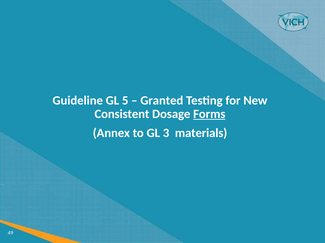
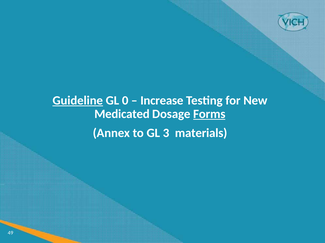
Guideline underline: none -> present (78, 101)
5: 5 -> 0 (125, 101)
Granted: Granted -> Increase (162, 101)
Consistent: Consistent -> Medicated (122, 114)
